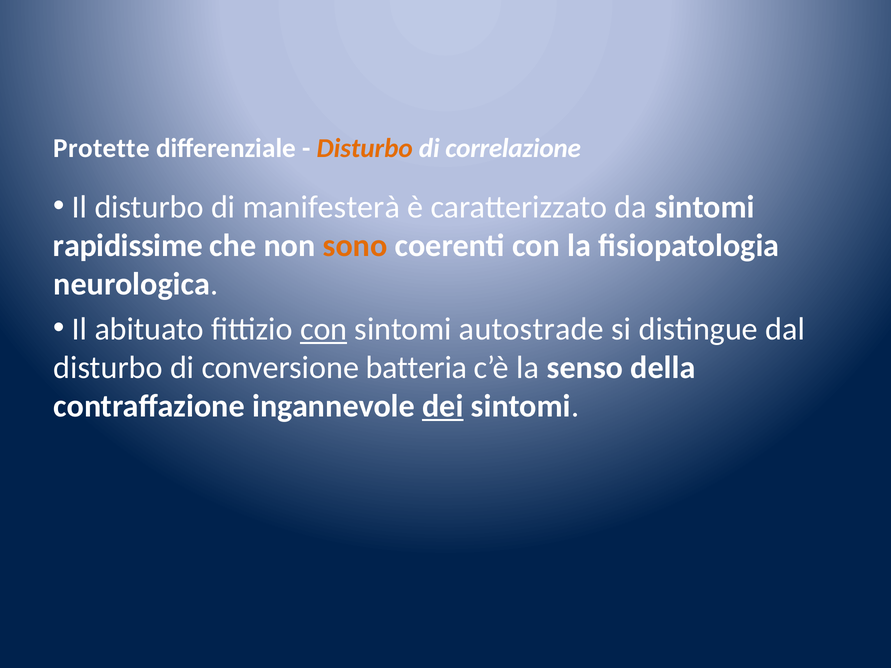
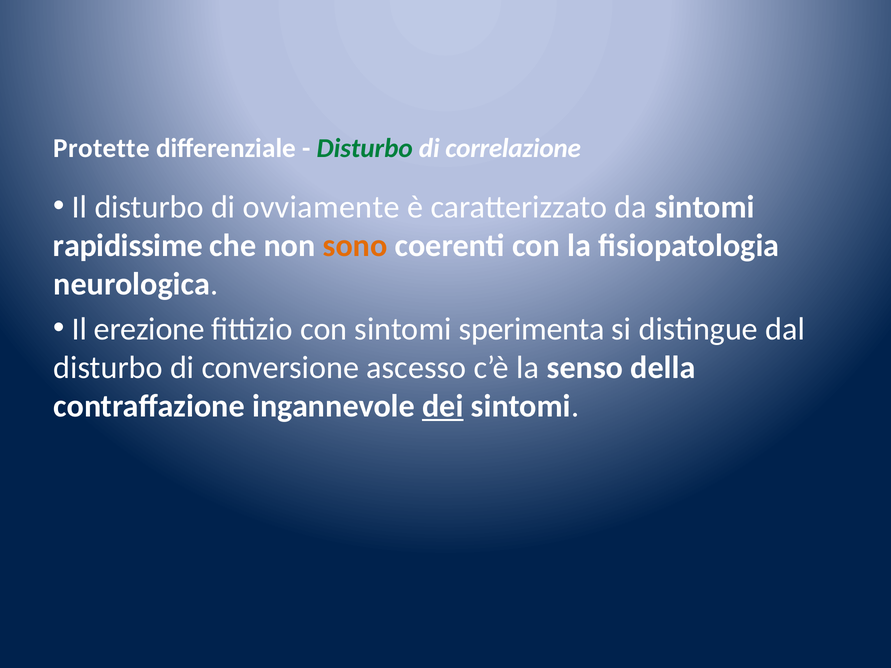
Disturbo colour: orange -> green (365, 148)
manifesterà: manifesterà -> ovviamente (321, 207)
abituato: abituato -> erezione (149, 329)
con underline: present -> none (324, 329)
autostrade: autostrade -> sperimenta (532, 329)
batteria: batteria -> ascesso (416, 368)
